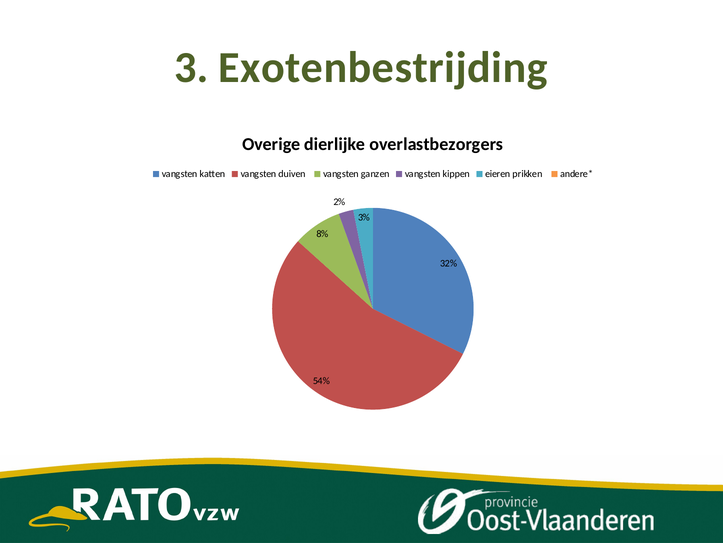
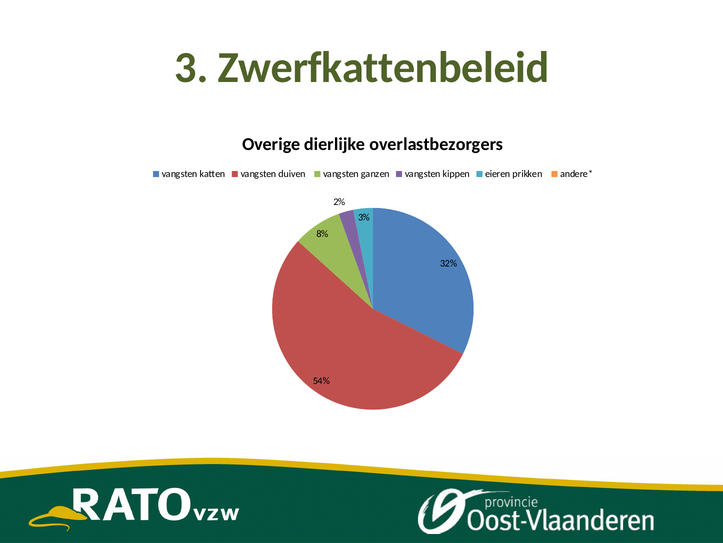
Exotenbestrijding: Exotenbestrijding -> Zwerfkattenbeleid (384, 67)
